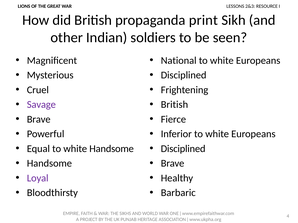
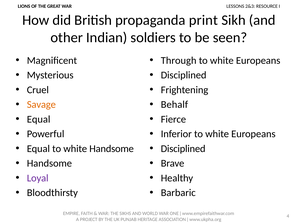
National: National -> Through (179, 61)
Savage colour: purple -> orange (41, 105)
British: British -> Behalf (174, 105)
Brave: Brave -> Equal (39, 120)
